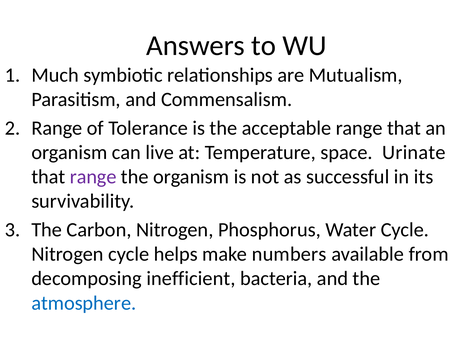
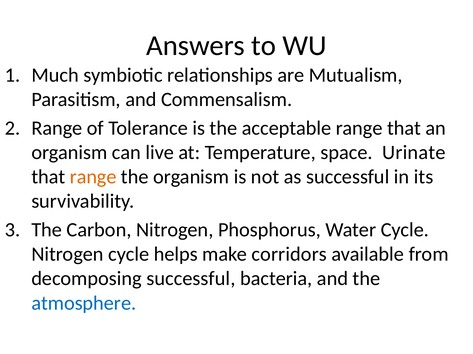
range colour: purple -> orange (93, 177)
numbers: numbers -> corridors (289, 255)
decomposing inefficient: inefficient -> successful (191, 279)
